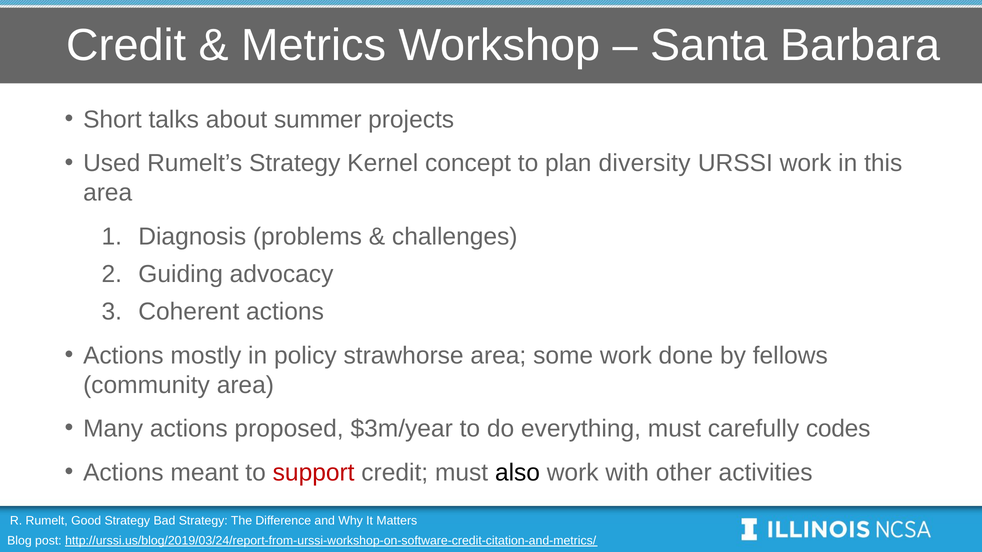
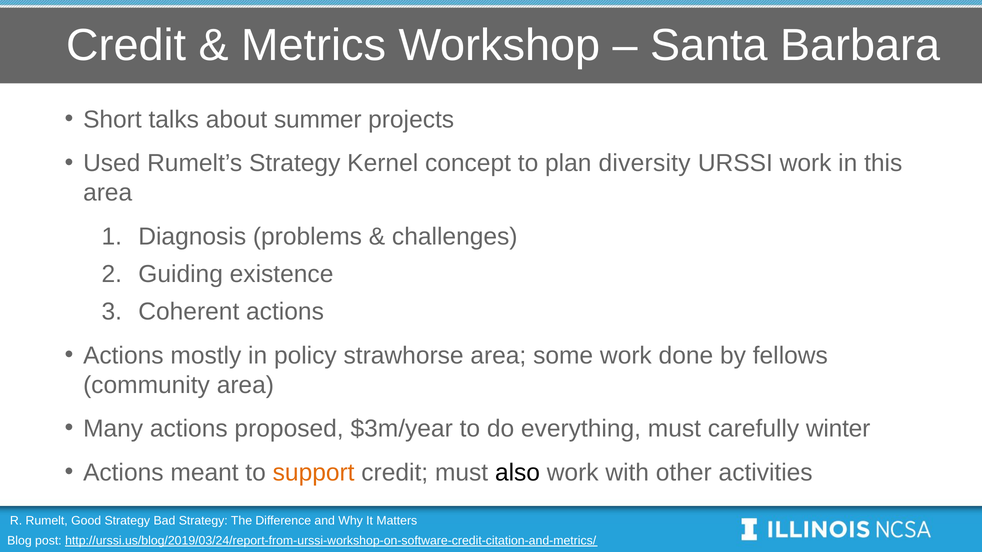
advocacy: advocacy -> existence (282, 274)
codes: codes -> winter (838, 429)
support colour: red -> orange (314, 473)
